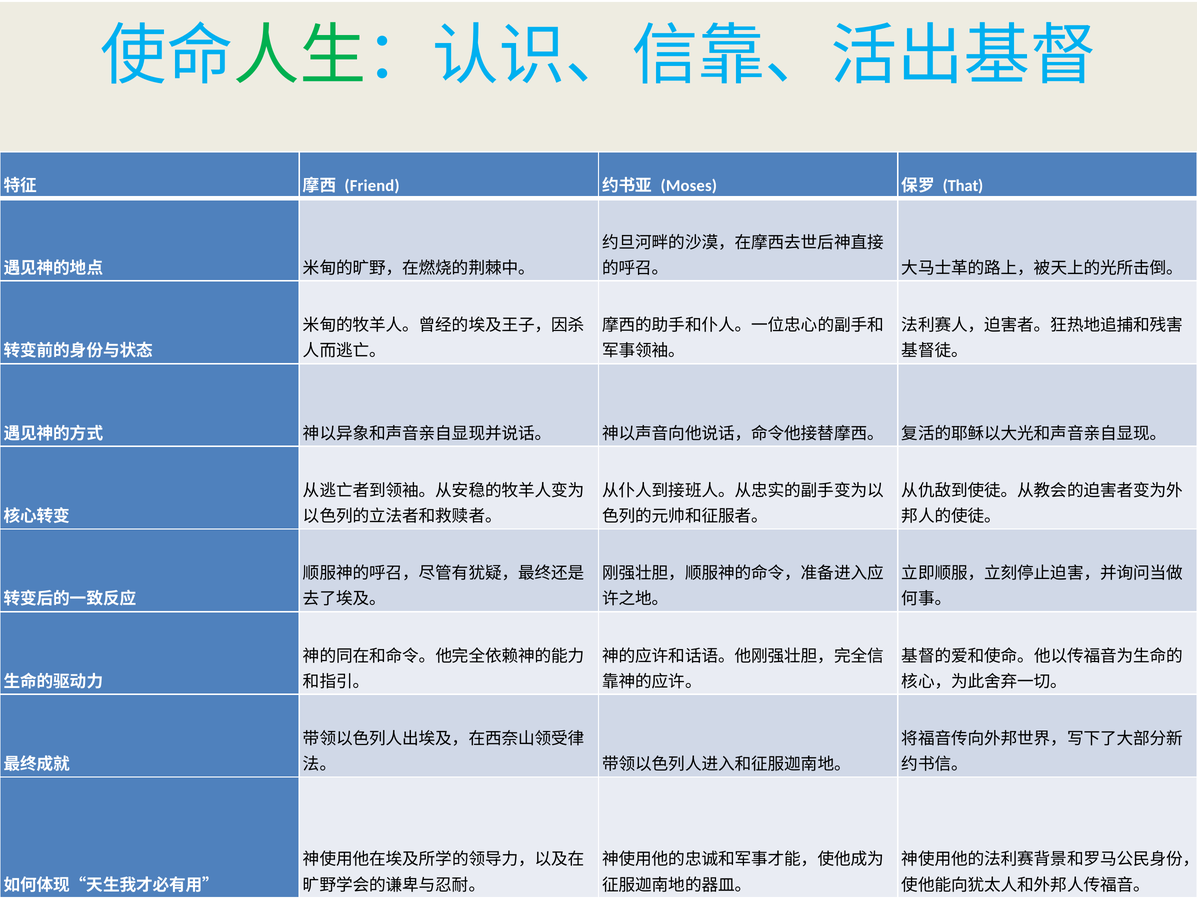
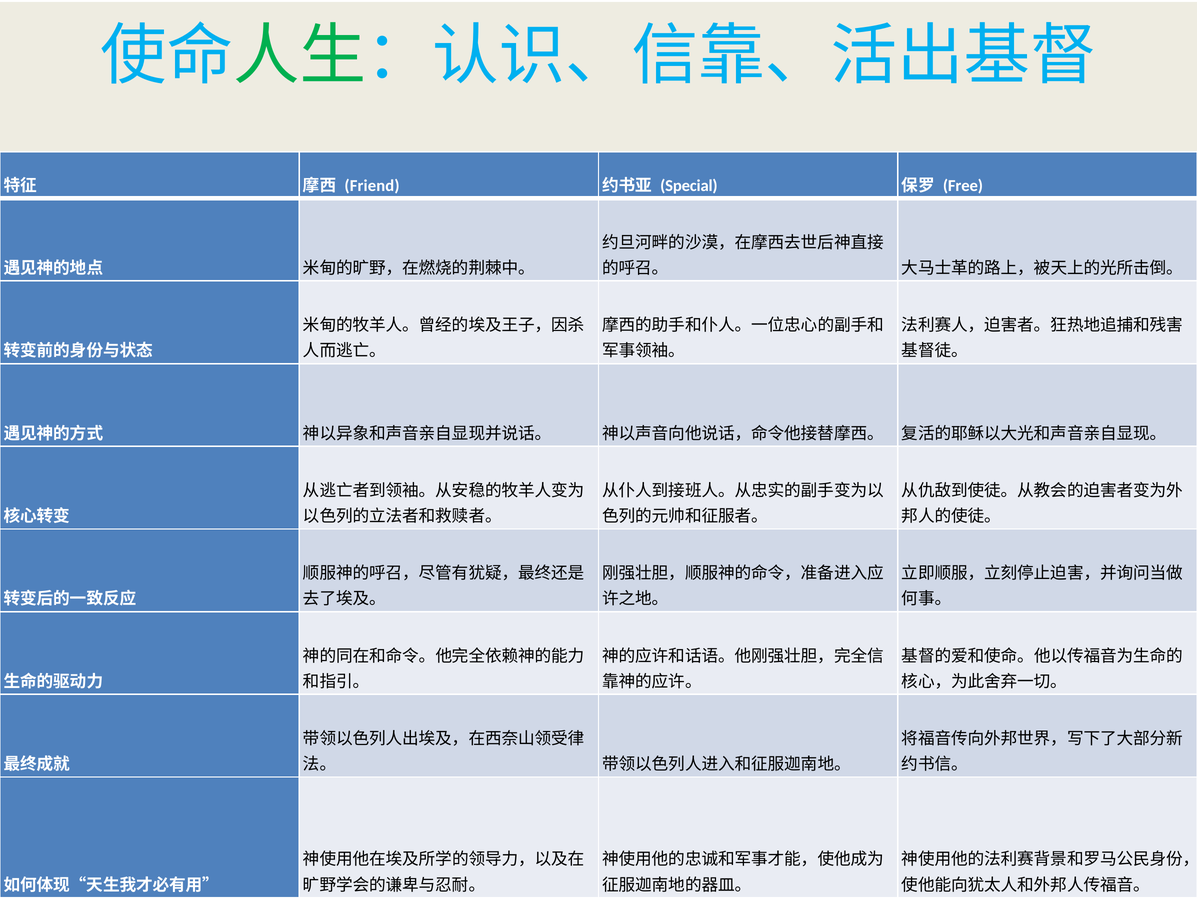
Moses: Moses -> Special (689, 185)
That: That -> Free (963, 185)
